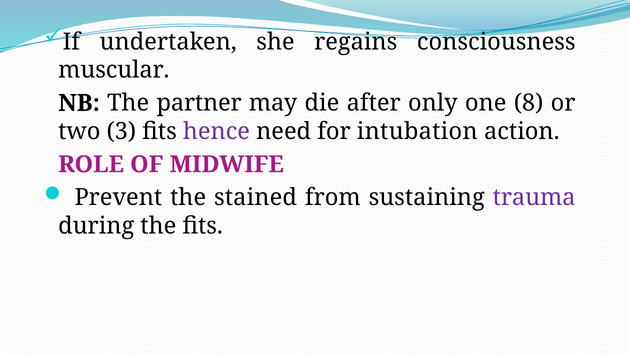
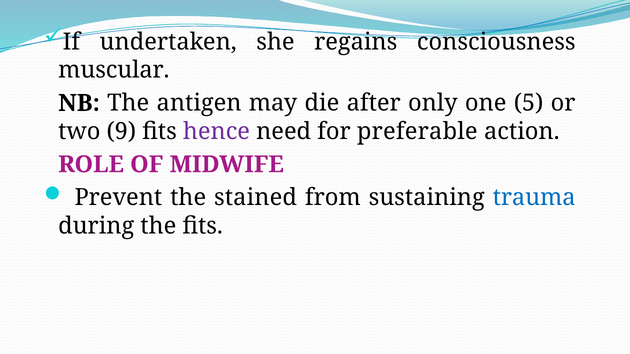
partner: partner -> antigen (199, 103)
8: 8 -> 5 (529, 103)
3: 3 -> 9 (121, 132)
intubation: intubation -> preferable (417, 132)
trauma colour: purple -> blue (534, 198)
